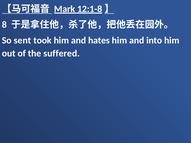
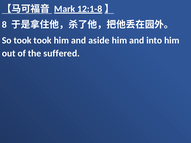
So sent: sent -> took (23, 40)
hates: hates -> aside (99, 40)
